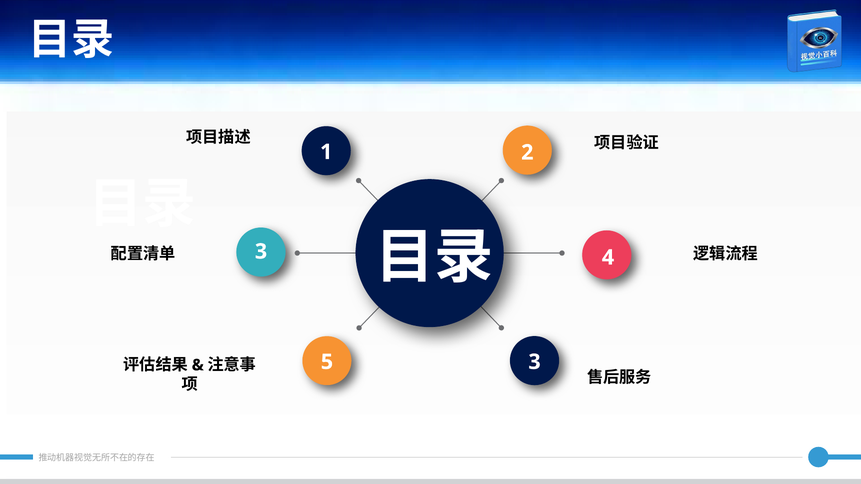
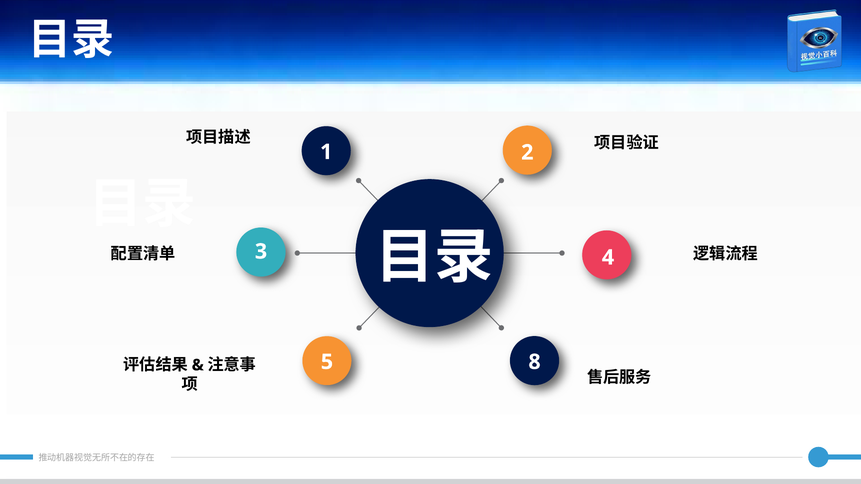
5 3: 3 -> 8 (535, 362)
